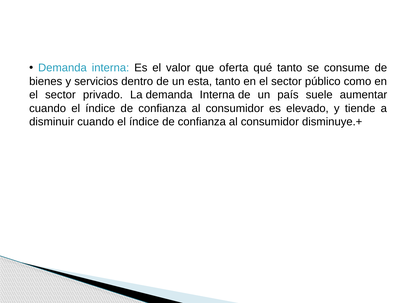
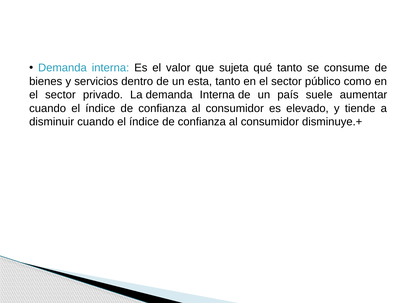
oferta: oferta -> sujeta (234, 68)
